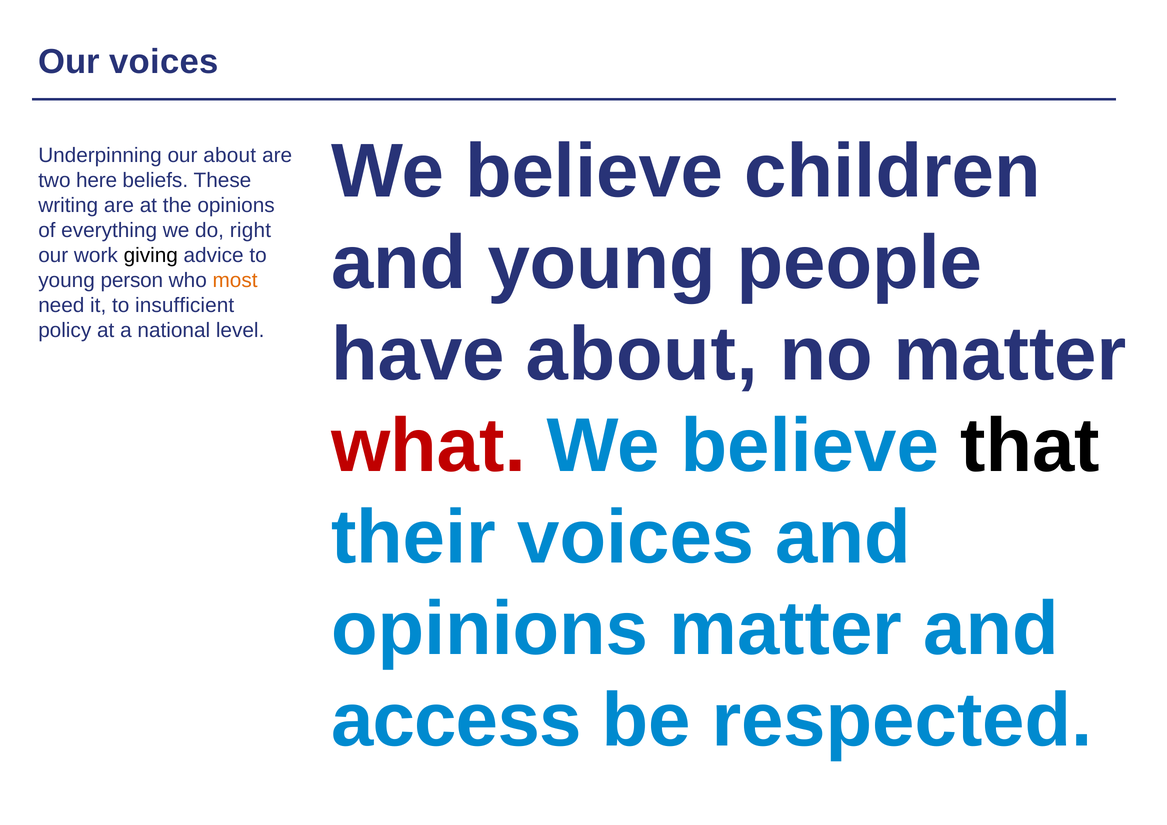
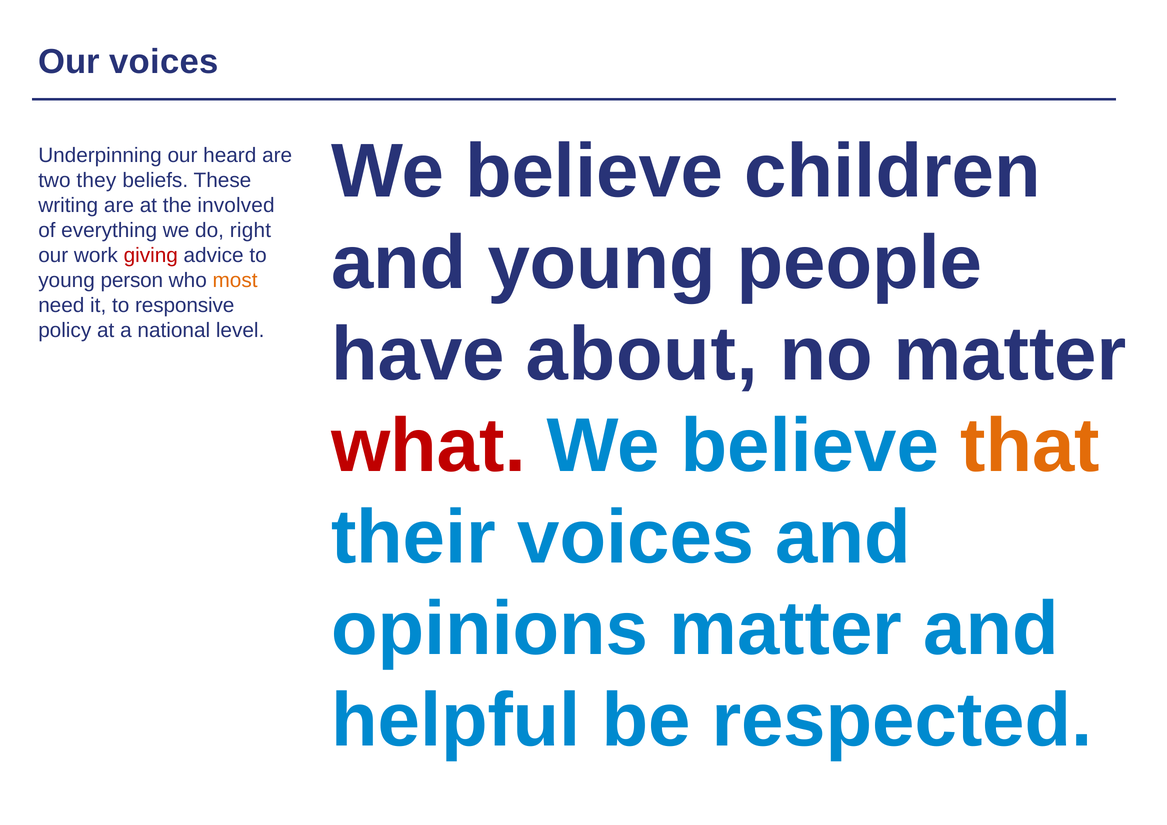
our about: about -> heard (230, 156)
here: here -> they (96, 181)
the opinions: opinions -> involved (236, 206)
giving colour: black -> red (151, 255)
insufficient: insufficient -> responsive (185, 305)
that colour: black -> orange (1030, 446)
access: access -> helpful (456, 721)
